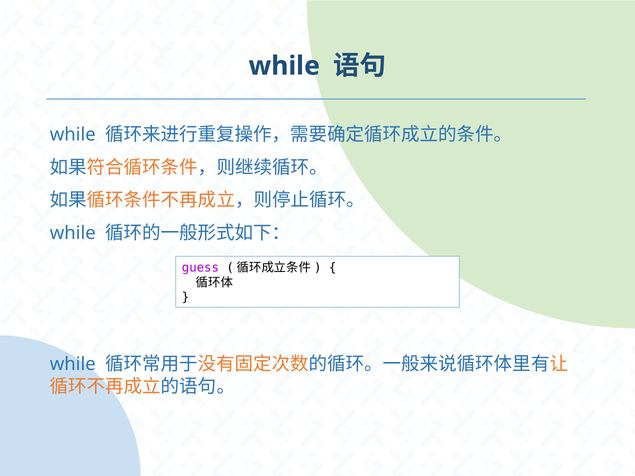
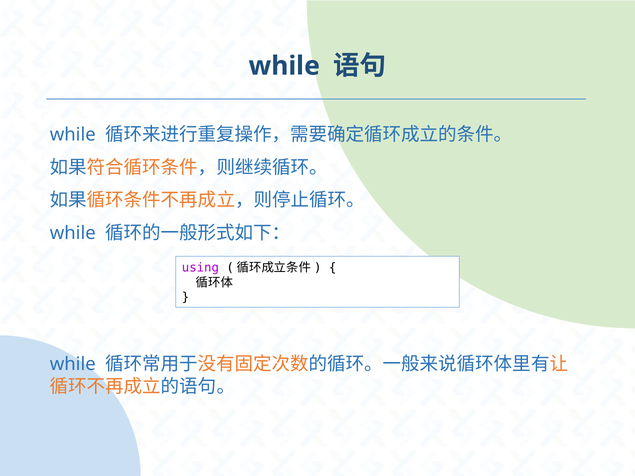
guess: guess -> using (200, 268)
